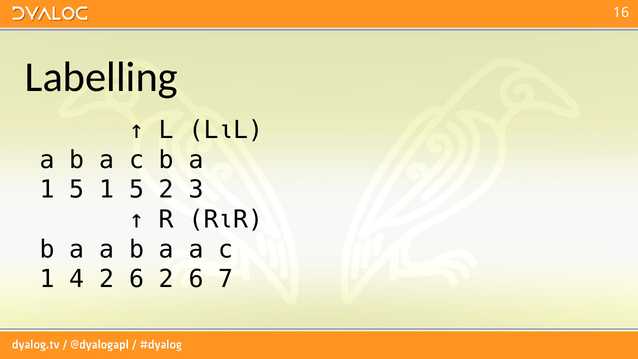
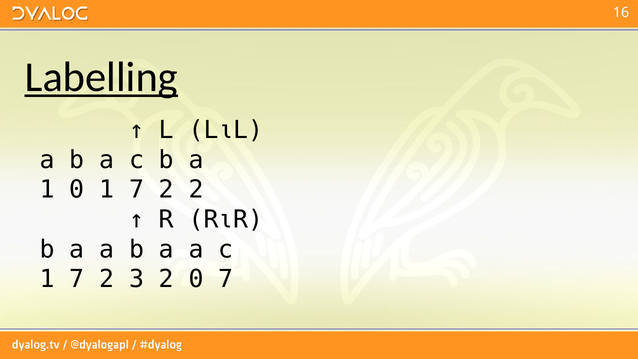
Labelling underline: none -> present (101, 77)
5: 5 -> 0 (77, 190)
5: 5 -> 7 (136, 190)
2 3: 3 -> 2 (196, 190)
4: 4 -> 7 (77, 279)
6: 6 -> 3 (136, 279)
6: 6 -> 0 (196, 279)
